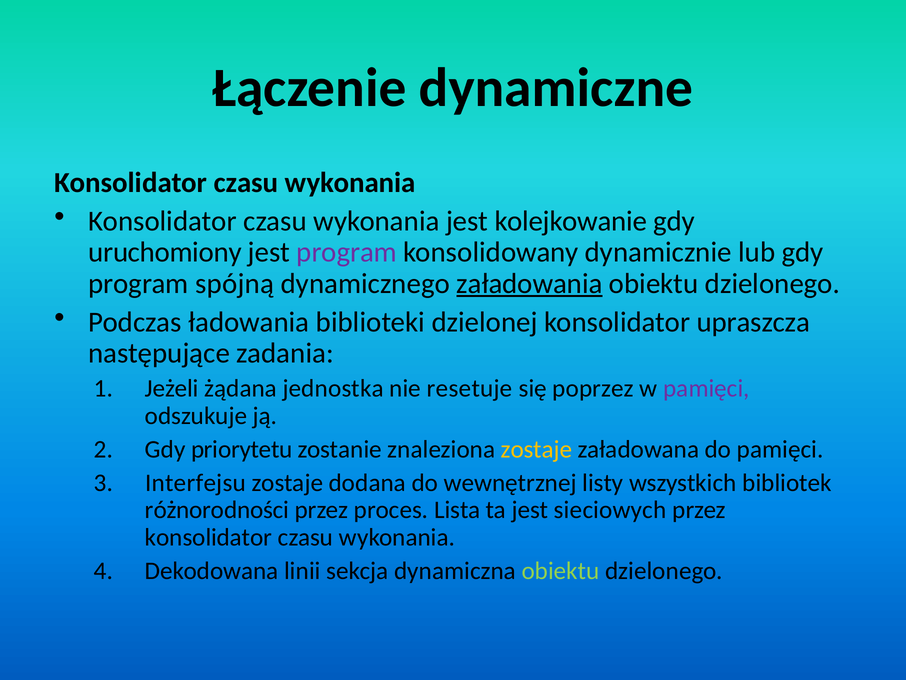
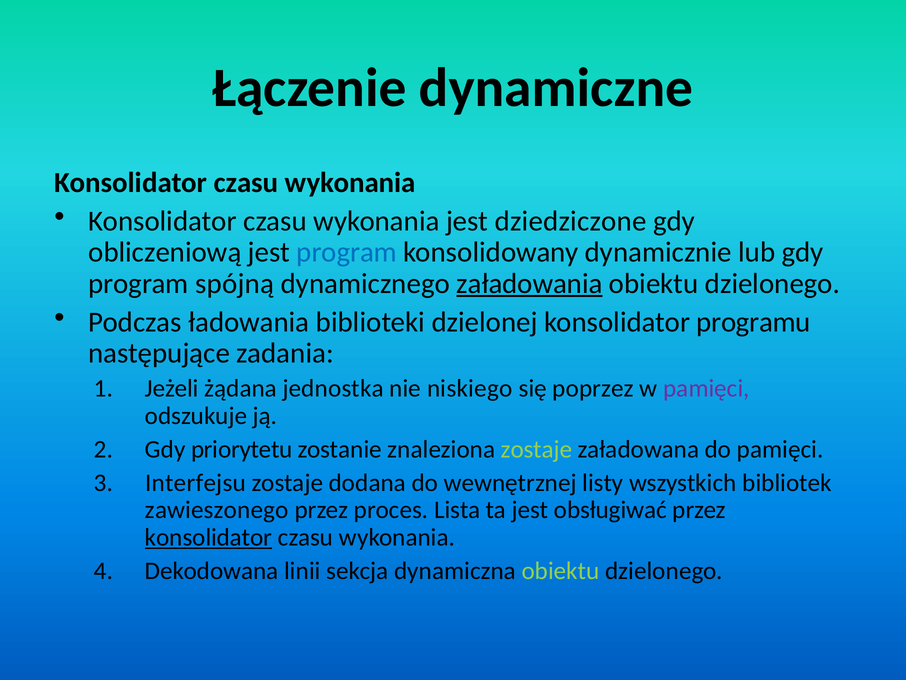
kolejkowanie: kolejkowanie -> dziedziczone (571, 221)
uruchomiony: uruchomiony -> obliczeniową (165, 252)
program colour: purple -> blue (347, 252)
upraszcza: upraszcza -> programu (753, 322)
resetuje: resetuje -> niskiego (470, 388)
zostaje colour: yellow -> light green (536, 449)
różnorodności: różnorodności -> zawieszonego (217, 510)
sieciowych: sieciowych -> obsługiwać (610, 510)
konsolidator underline: none -> present (209, 537)
